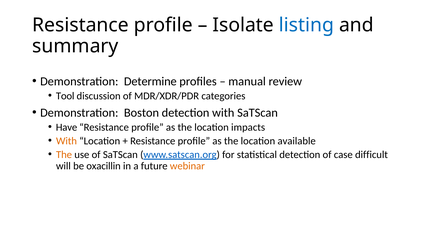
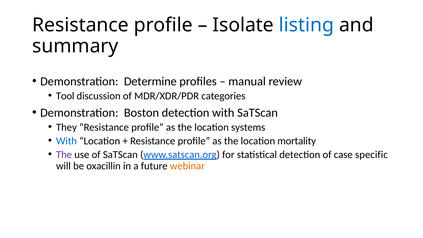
Have: Have -> They (66, 127)
impacts: impacts -> systems (248, 127)
With colour: orange -> blue (66, 141)
available: available -> mortality (297, 141)
The colour: orange -> purple (64, 155)
difficult: difficult -> specific (371, 155)
